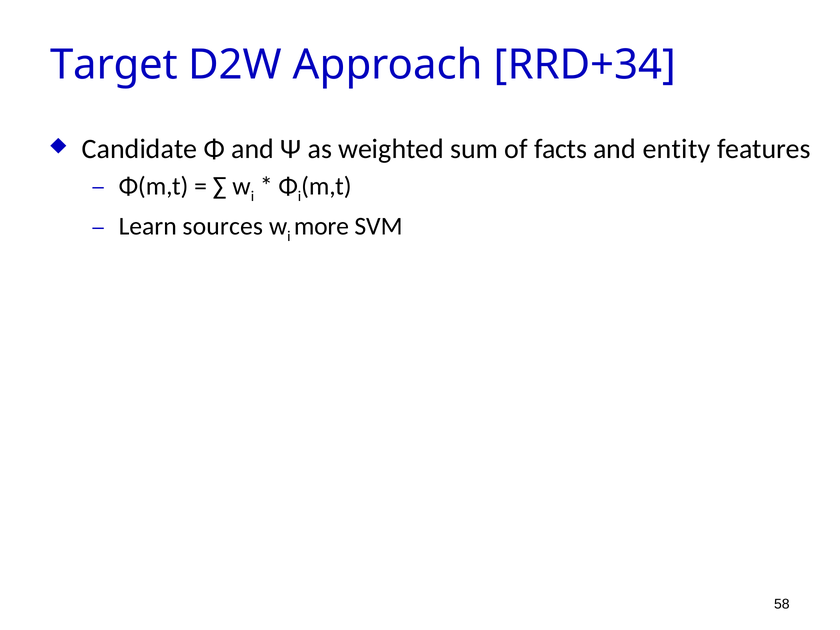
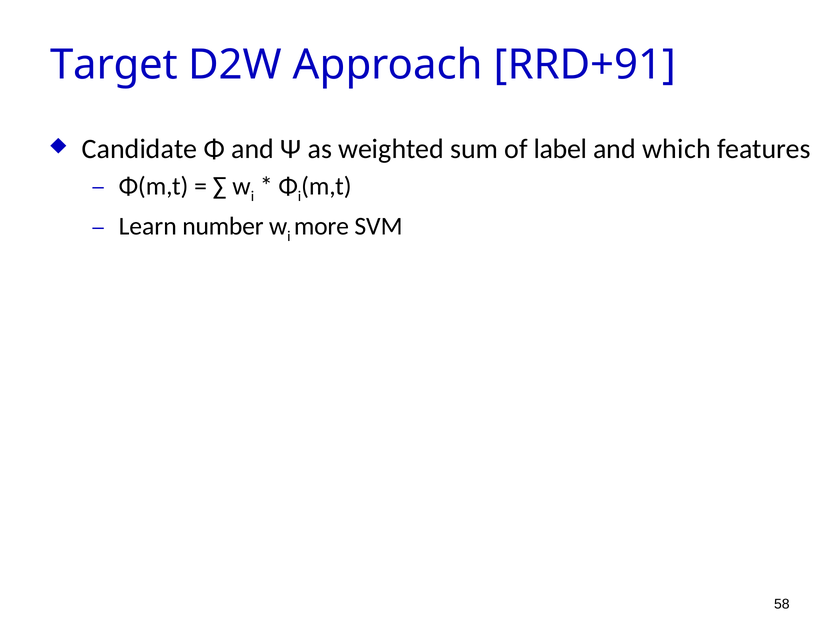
RRD+34: RRD+34 -> RRD+91 (585, 65)
facts: facts -> label (561, 149)
entity: entity -> which (677, 149)
sources: sources -> number (223, 226)
